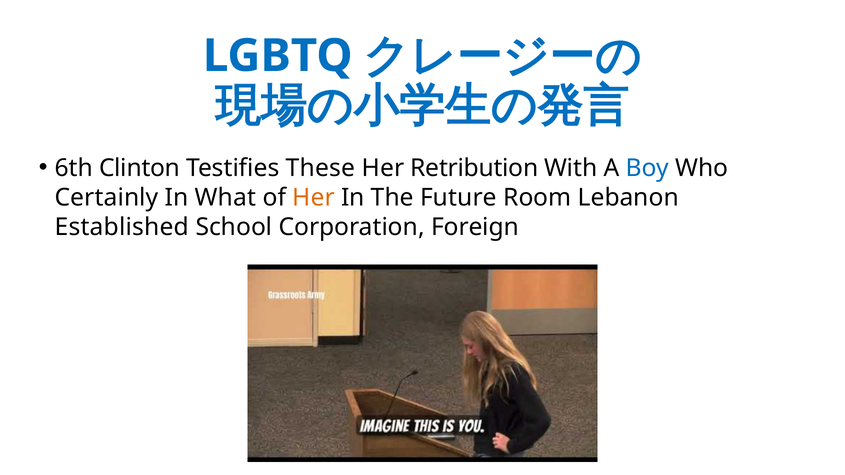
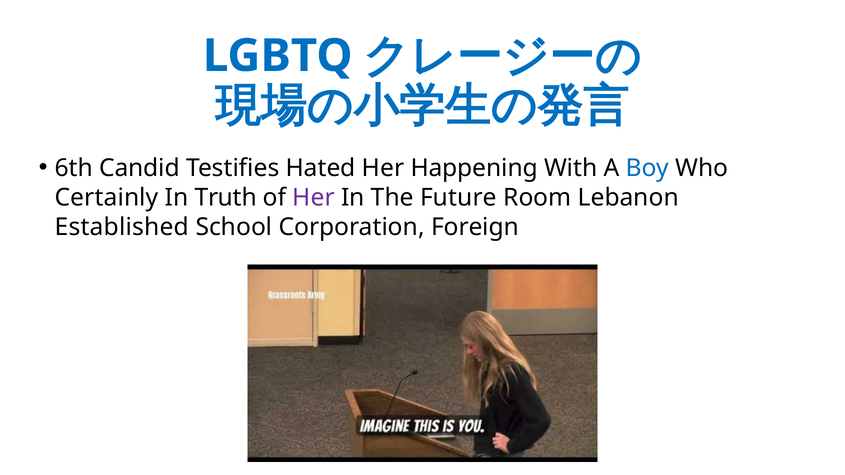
Clinton: Clinton -> Candid (139, 168)
These: These -> Hated (321, 168)
Retribution: Retribution -> Happening (474, 168)
What: What -> Truth (226, 198)
Her colour: orange -> purple (314, 198)
